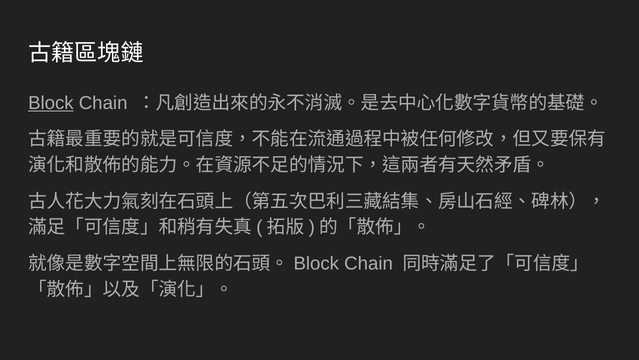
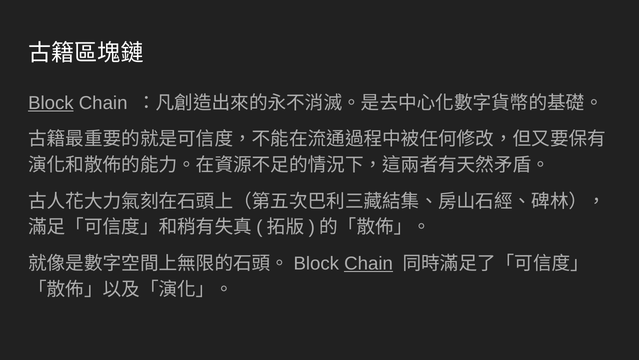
Chain underline: none -> present (369, 263)
